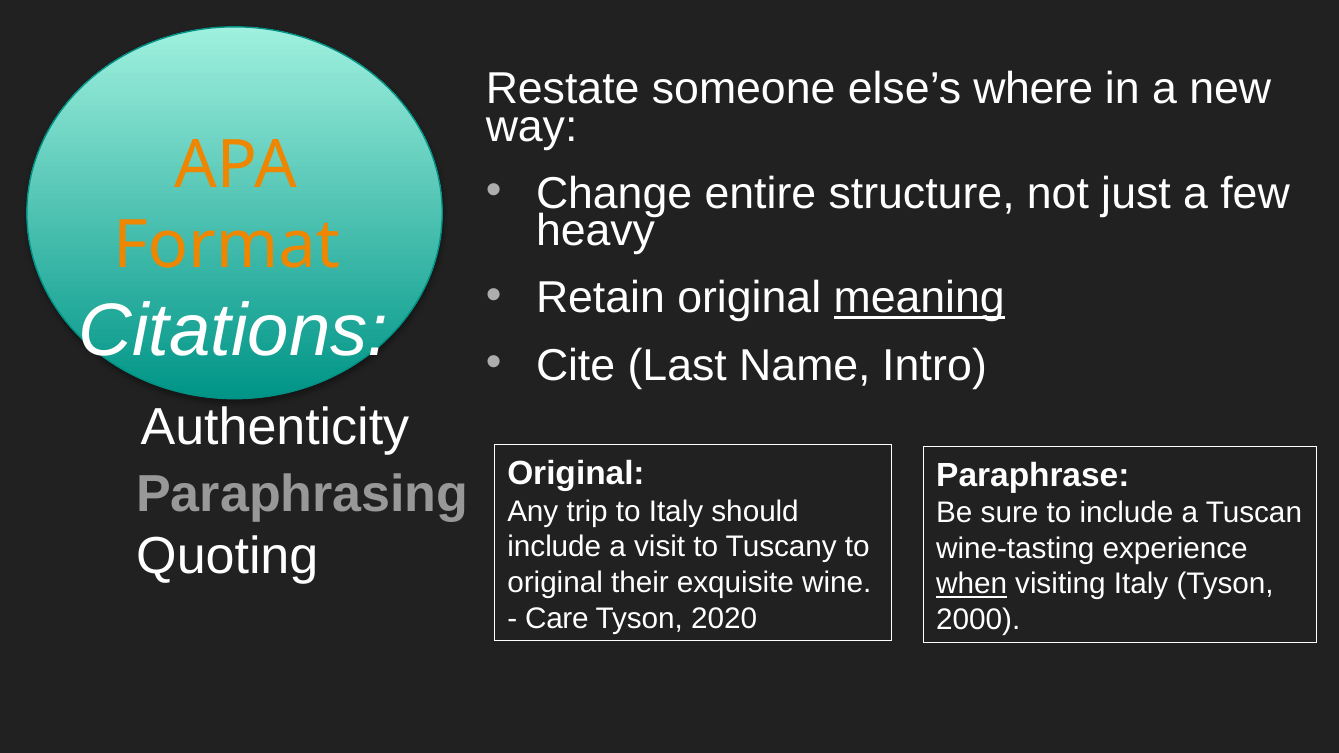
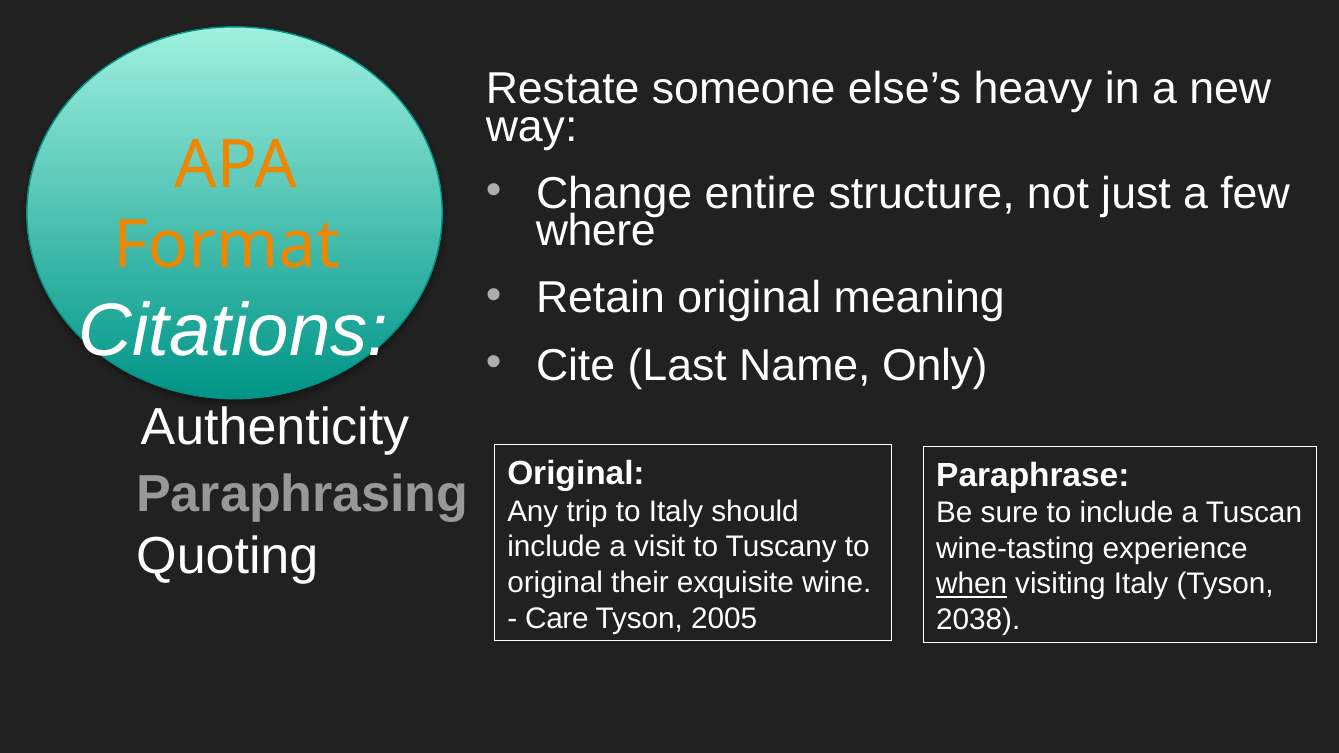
where: where -> heavy (1033, 89)
heavy: heavy -> where (596, 231)
meaning underline: present -> none (919, 298)
Intro: Intro -> Only (935, 366)
2020: 2020 -> 2005 (724, 618)
2000: 2000 -> 2038 (978, 620)
